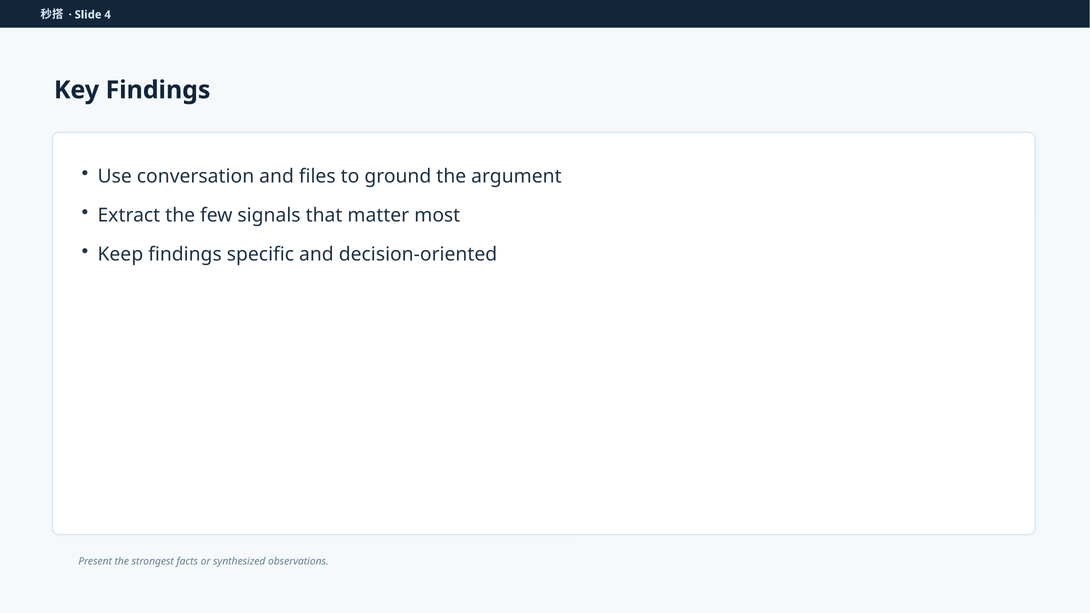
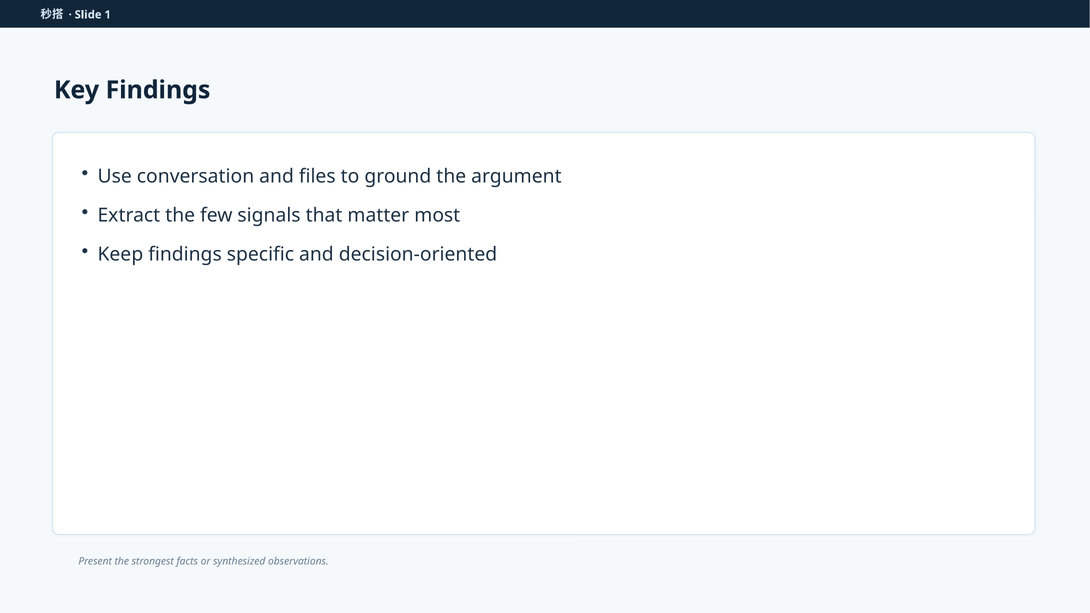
4: 4 -> 1 (108, 15)
